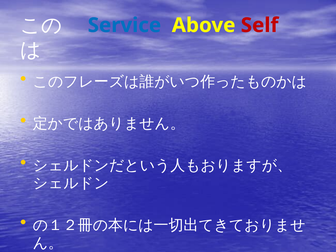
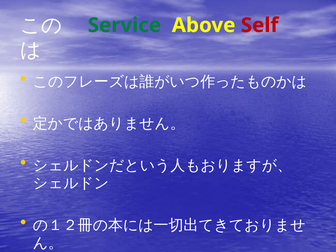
Service colour: blue -> green (124, 25)
